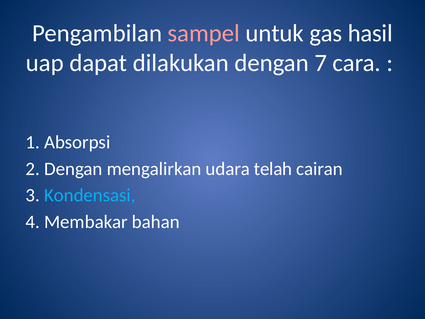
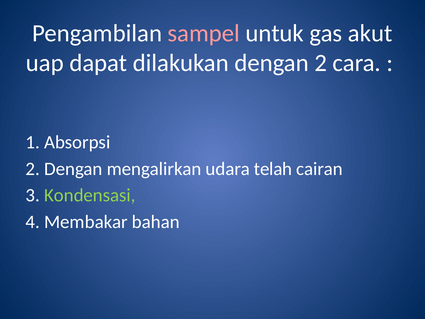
hasil: hasil -> akut (370, 33)
dengan 7: 7 -> 2 (321, 63)
Kondensasi colour: light blue -> light green (90, 195)
